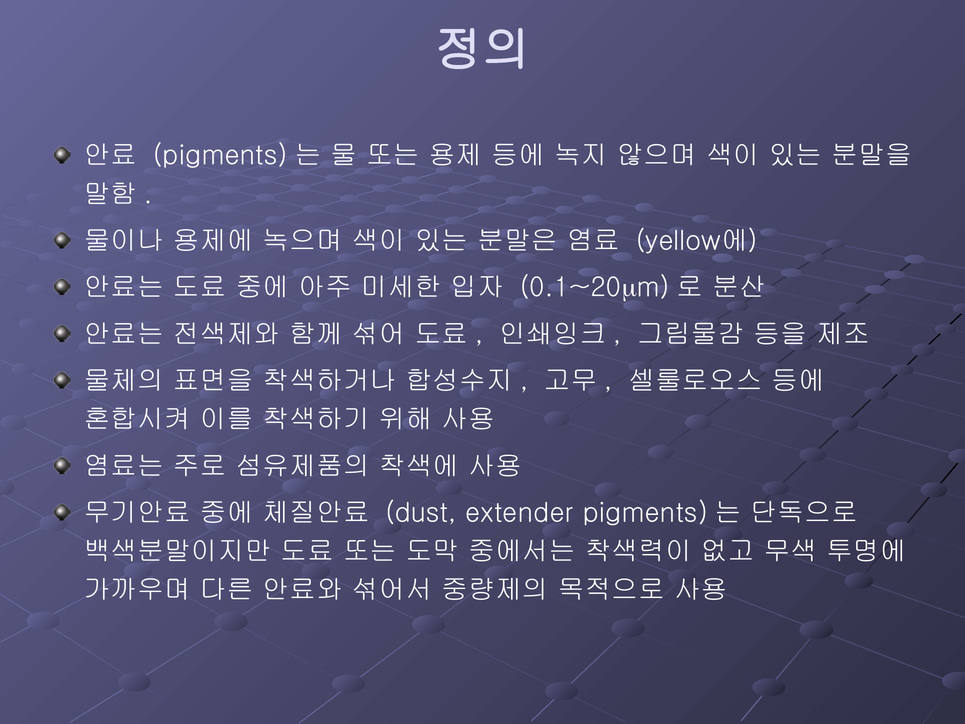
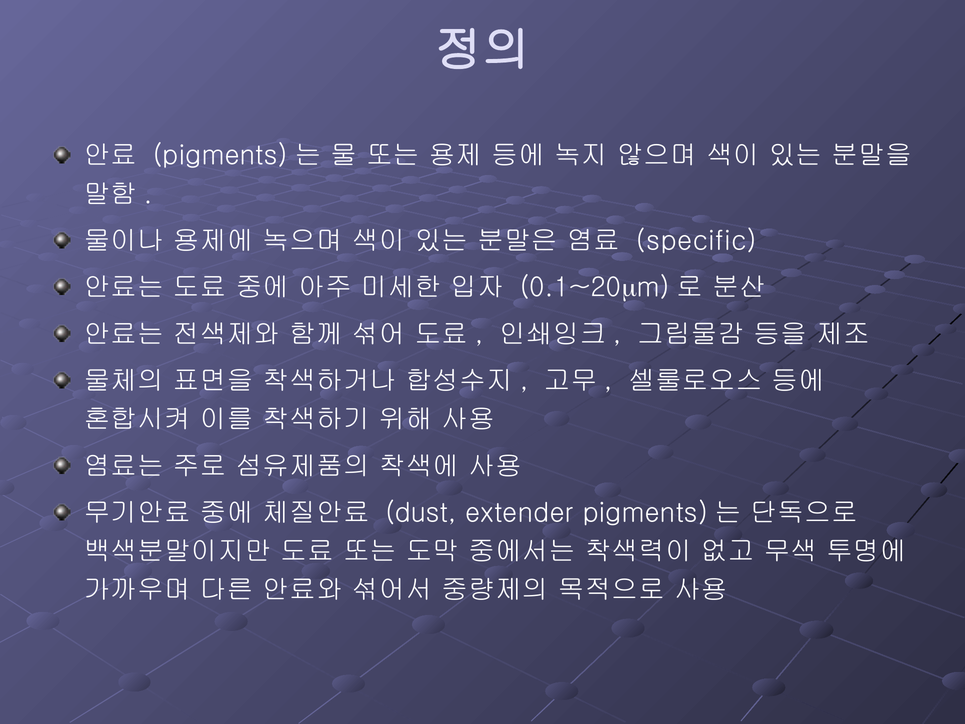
yellow에: yellow에 -> specific (696, 241)
